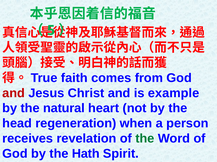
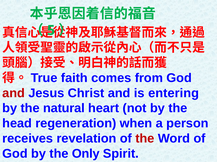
example: example -> entering (174, 93)
the colour: green -> red (145, 139)
Hath: Hath -> Only (86, 154)
